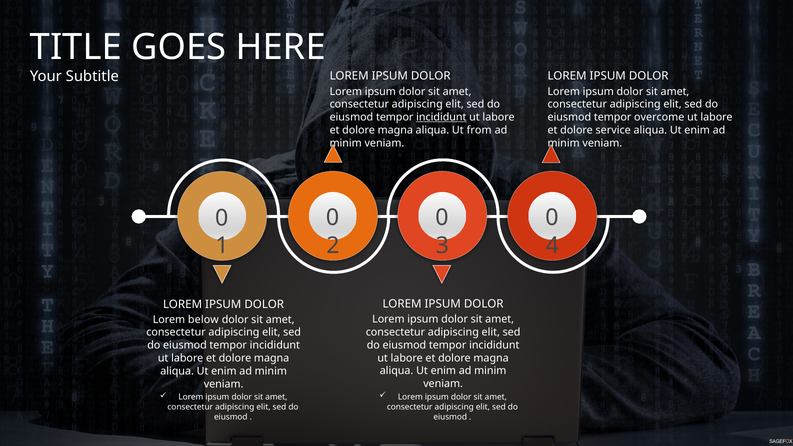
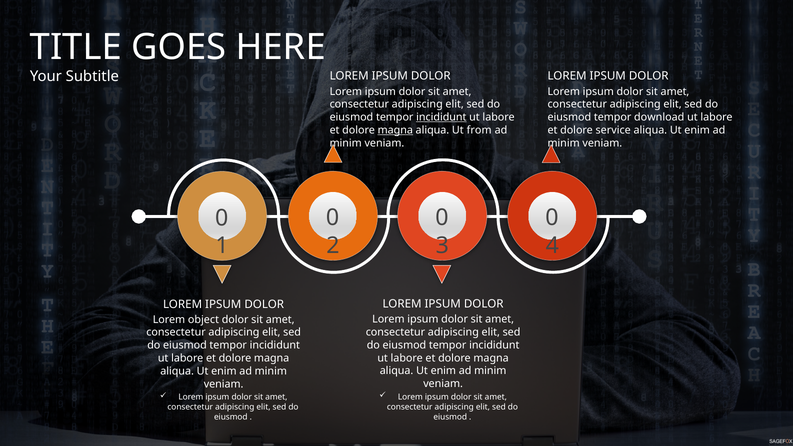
overcome: overcome -> download (659, 117)
magna underline: none -> present (395, 130)
below: below -> object (203, 320)
